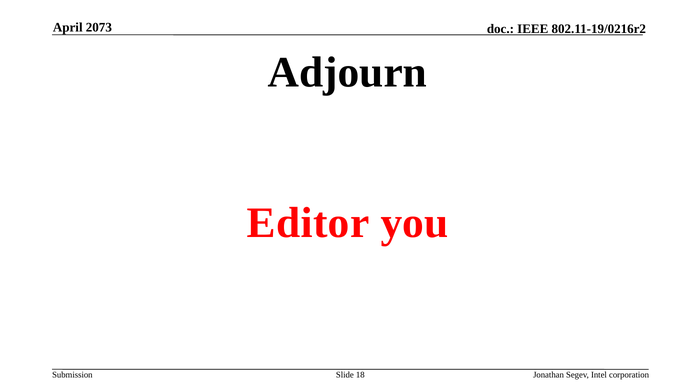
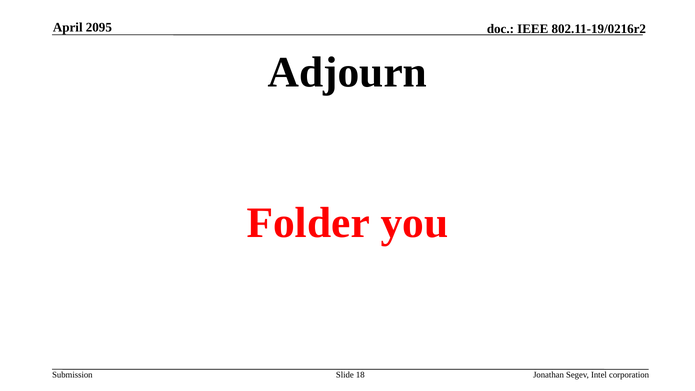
2073: 2073 -> 2095 (99, 28)
Editor: Editor -> Folder (308, 223)
